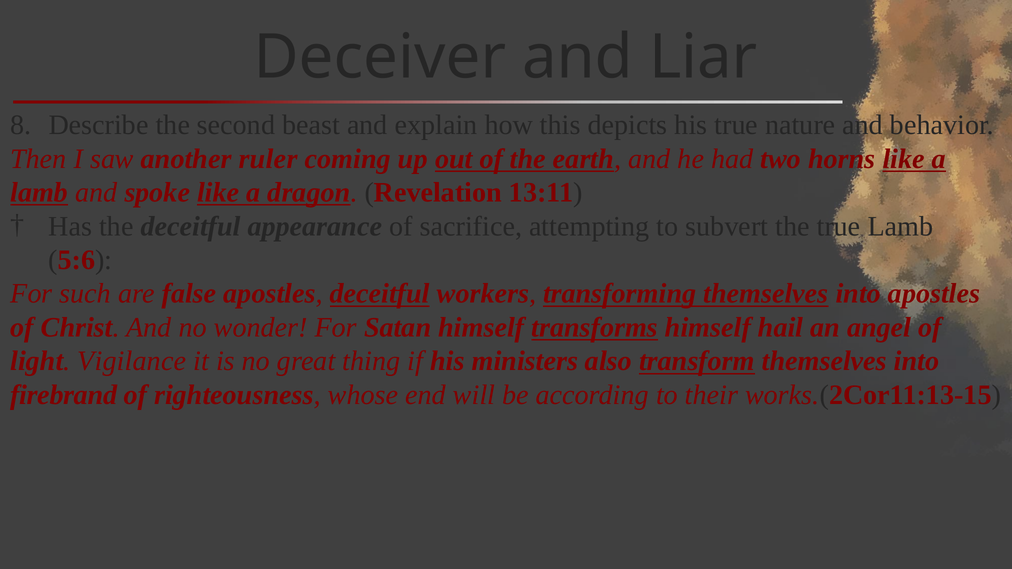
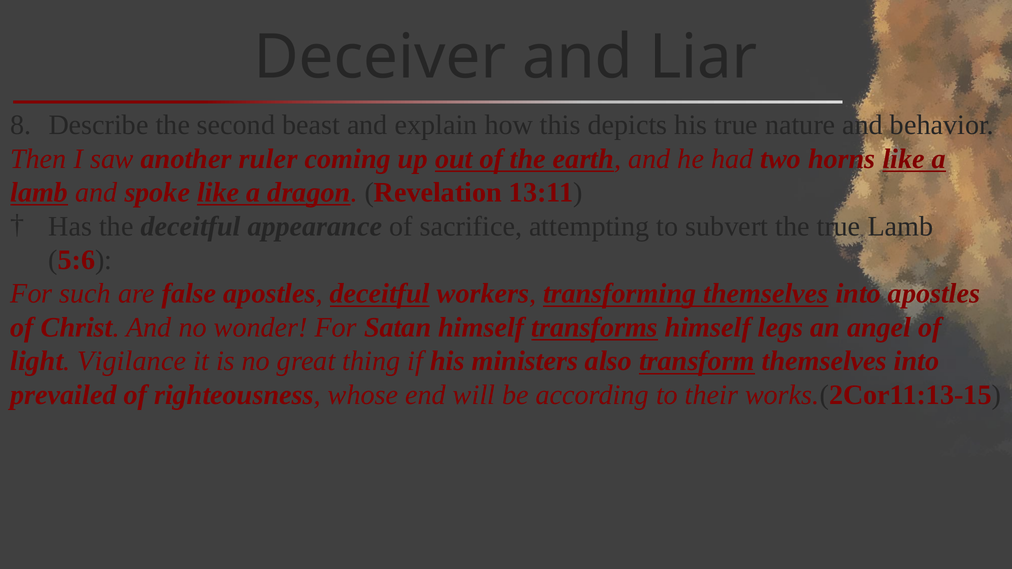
hail: hail -> legs (781, 328)
firebrand: firebrand -> prevailed (63, 395)
